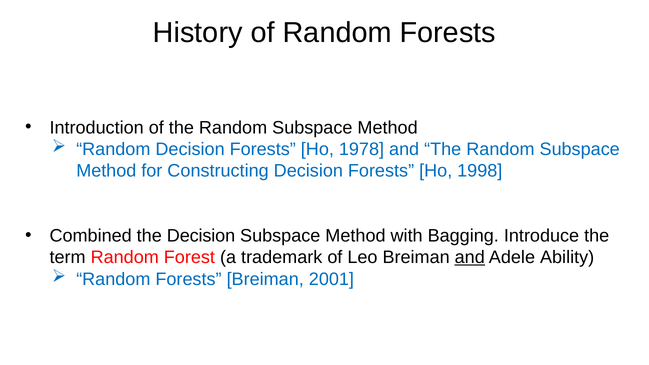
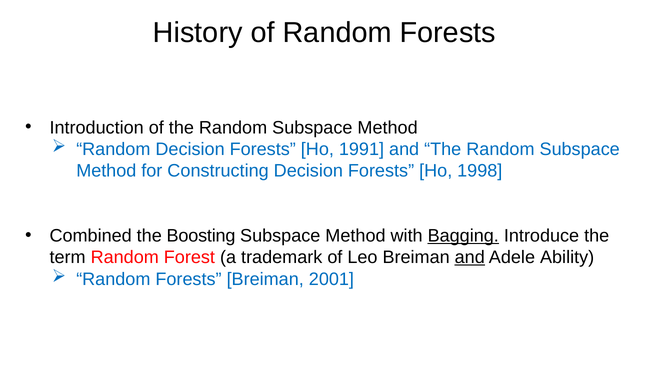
1978: 1978 -> 1991 (361, 149)
the Decision: Decision -> Boosting (201, 236)
Bagging underline: none -> present (463, 236)
